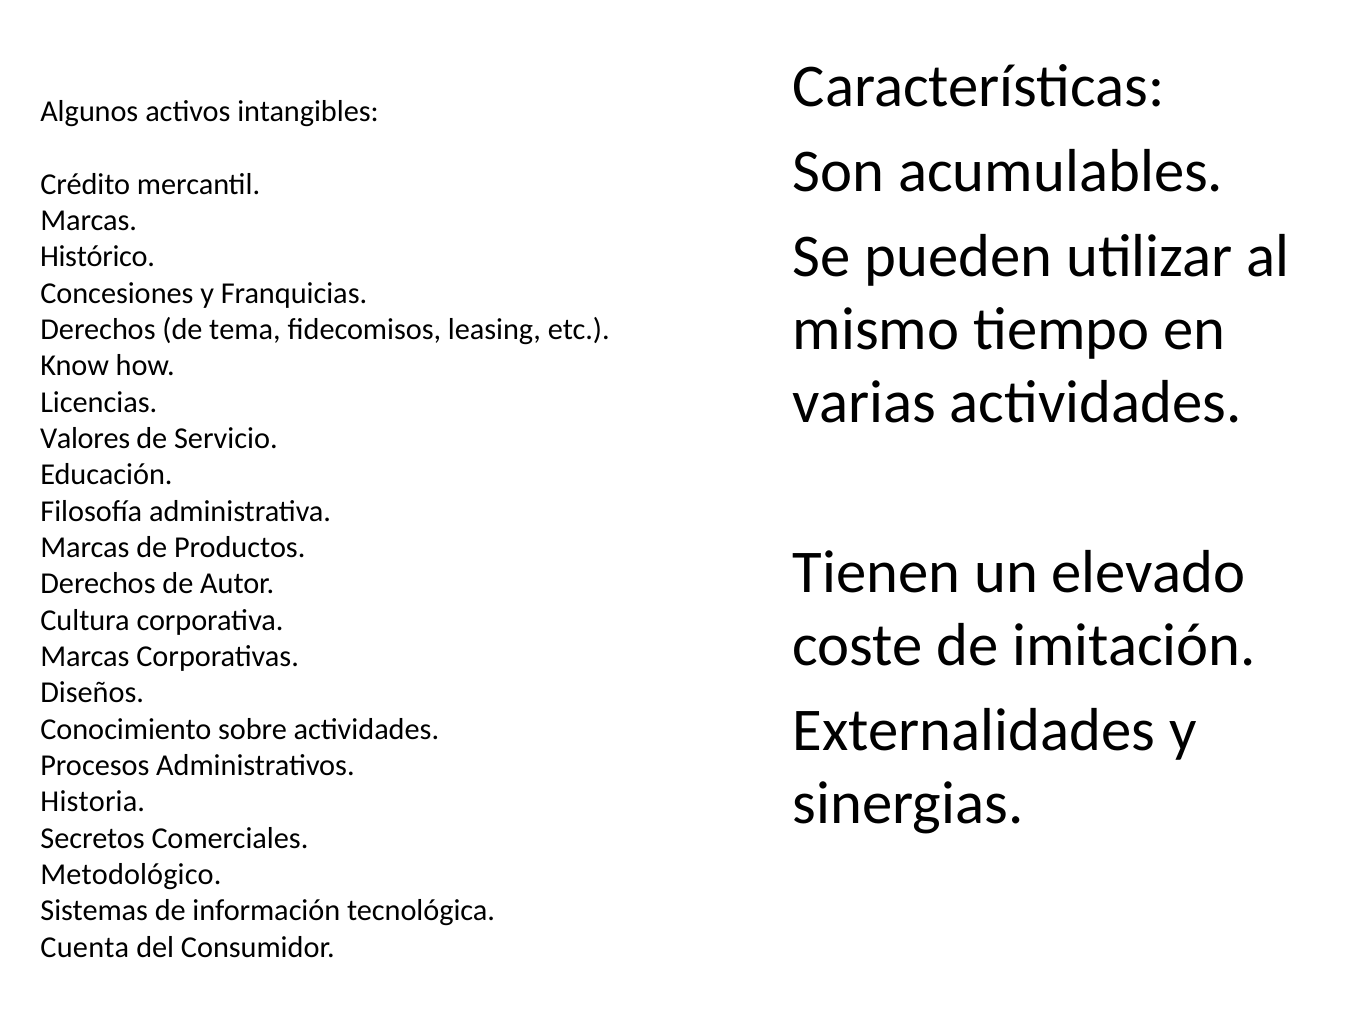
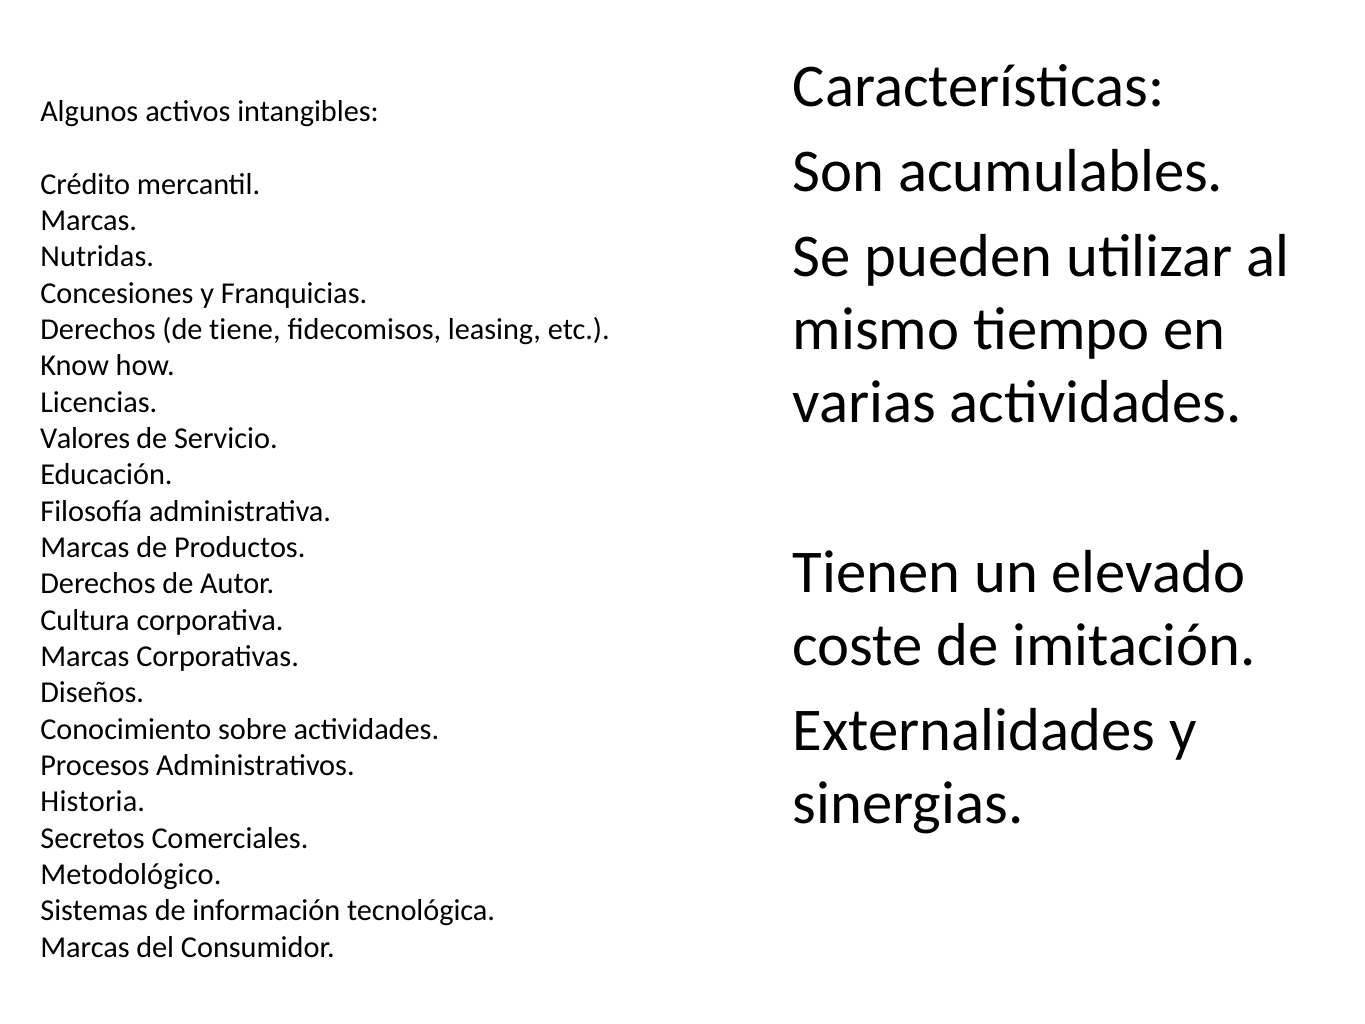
Histórico: Histórico -> Nutridas (97, 257)
tema: tema -> tiene (245, 329)
Cuenta: Cuenta -> Marcas (85, 947)
